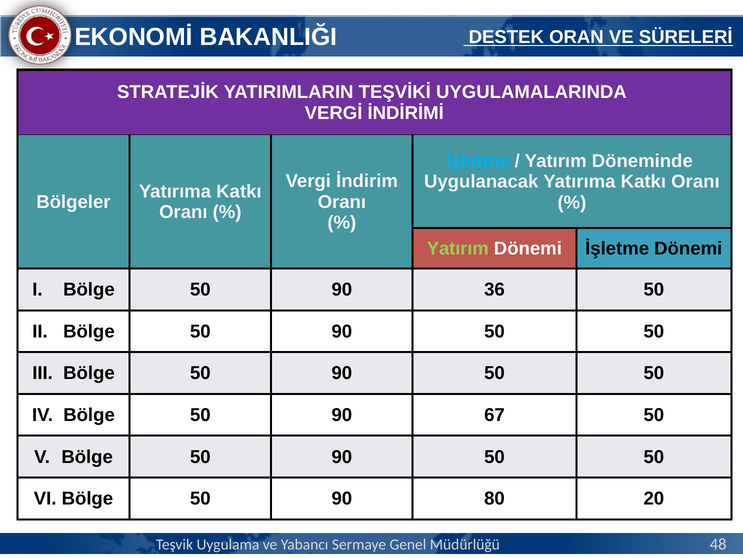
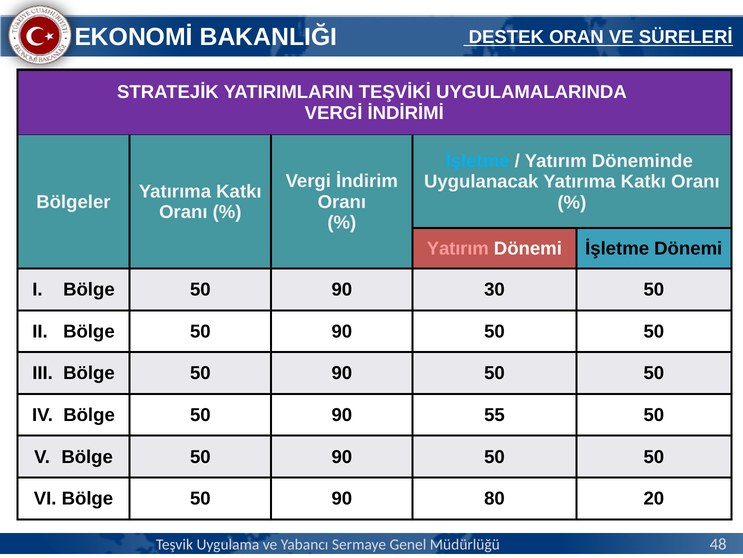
Yatırım colour: light green -> pink (458, 248)
36: 36 -> 30 (494, 289)
67: 67 -> 55 (494, 415)
